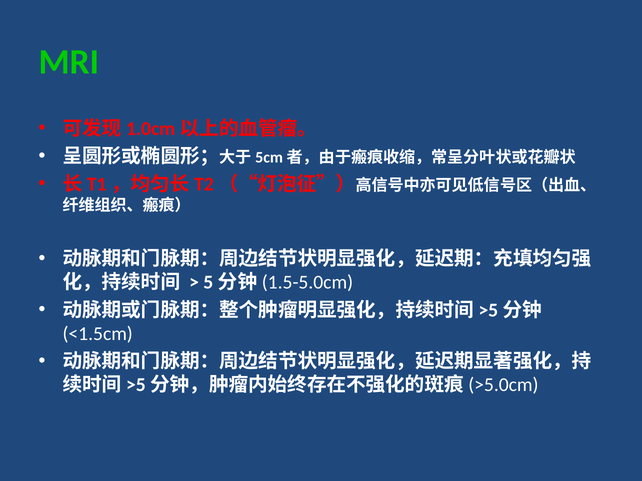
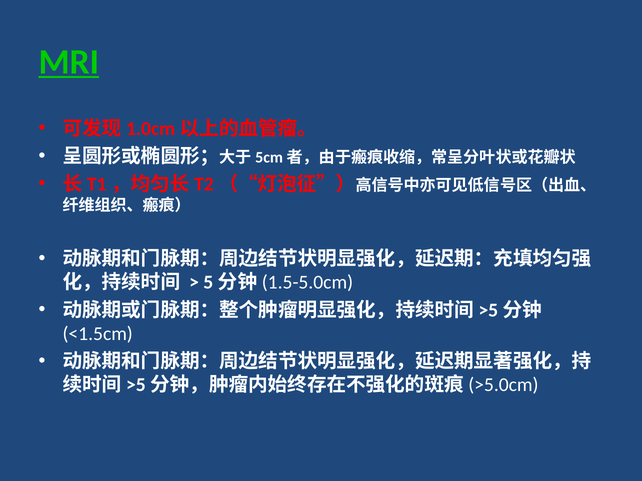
MRI underline: none -> present (69, 62)
